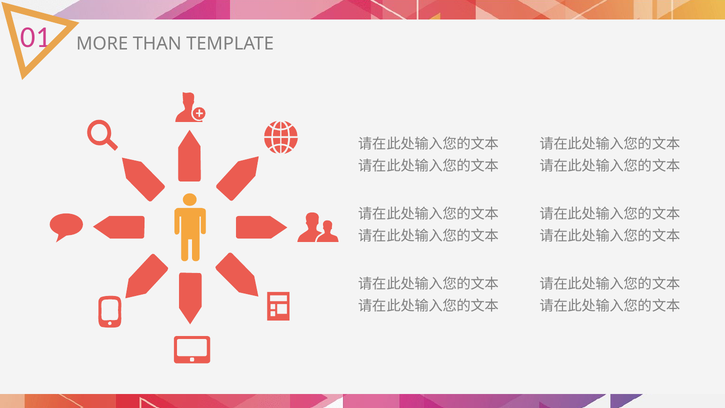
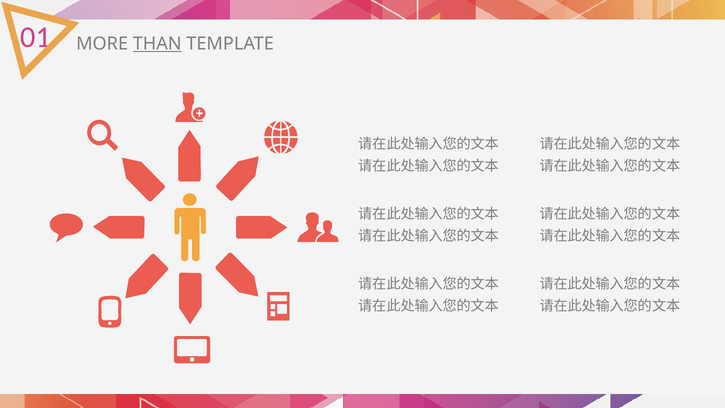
THAN underline: none -> present (157, 44)
